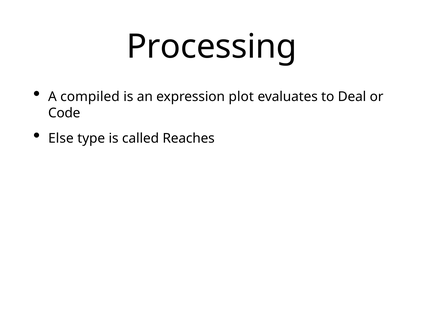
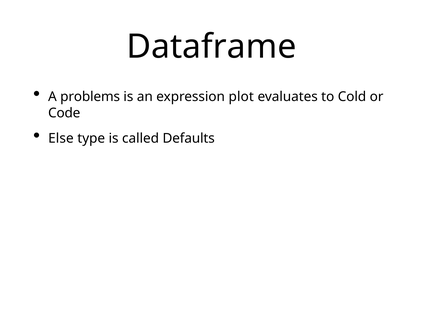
Processing: Processing -> Dataframe (211, 47)
compiled: compiled -> problems (90, 97)
Deal: Deal -> Cold (352, 97)
Reaches: Reaches -> Defaults (189, 138)
